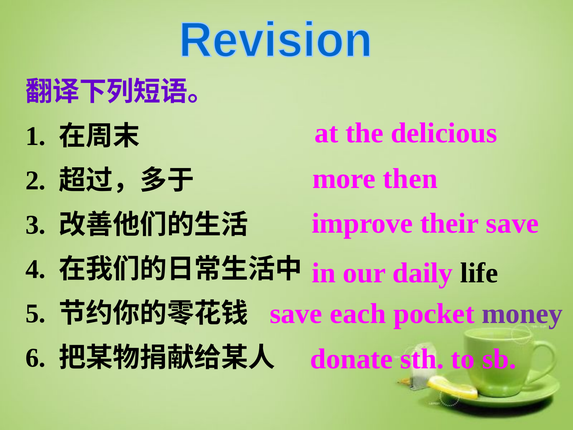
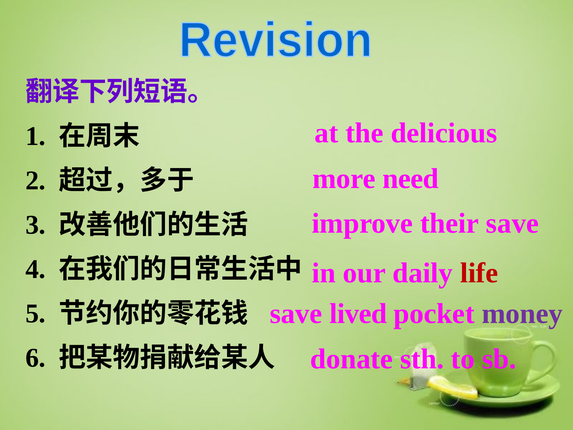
then: then -> need (411, 179)
life colour: black -> red (479, 273)
each: each -> lived (358, 314)
